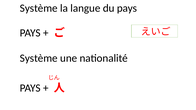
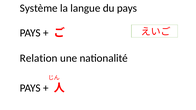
Système: Système -> Relation (39, 58)
